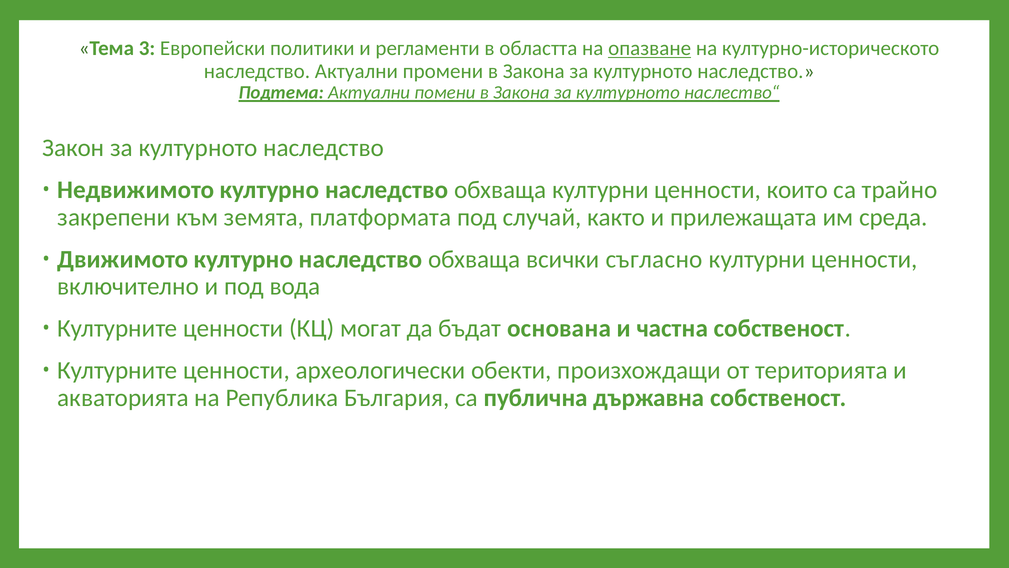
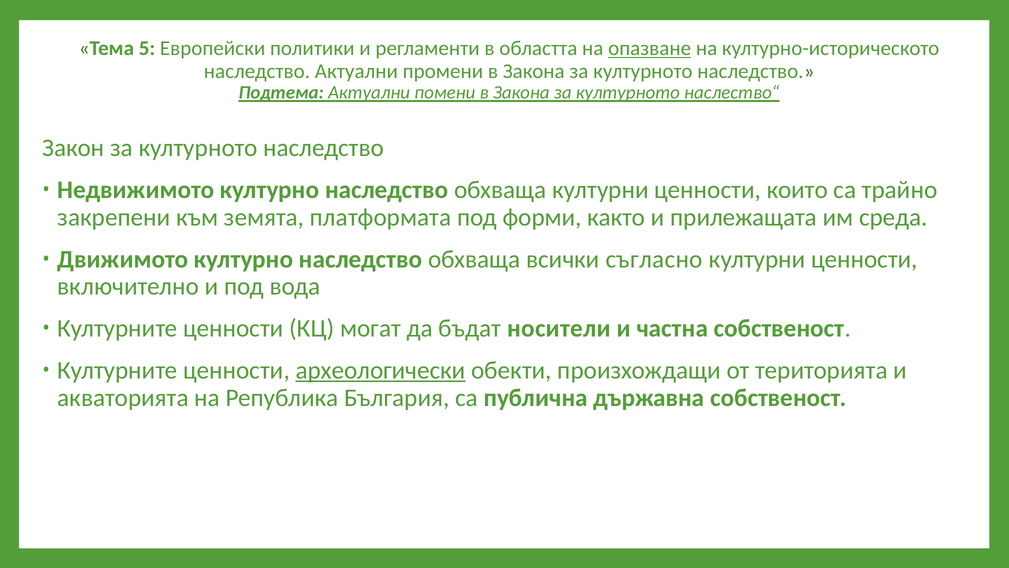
3: 3 -> 5 (147, 48)
случай: случай -> форми (542, 217)
основана: основана -> носители (559, 328)
археологически underline: none -> present (381, 370)
